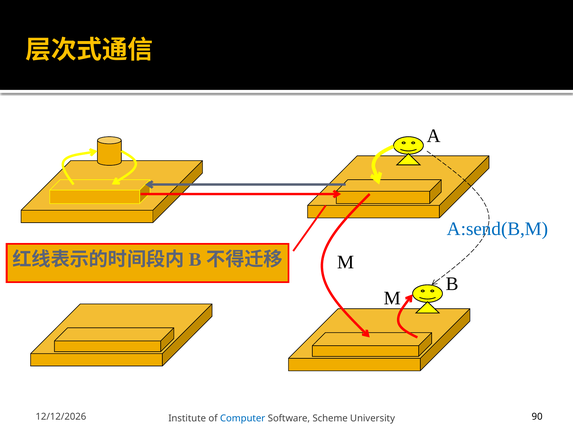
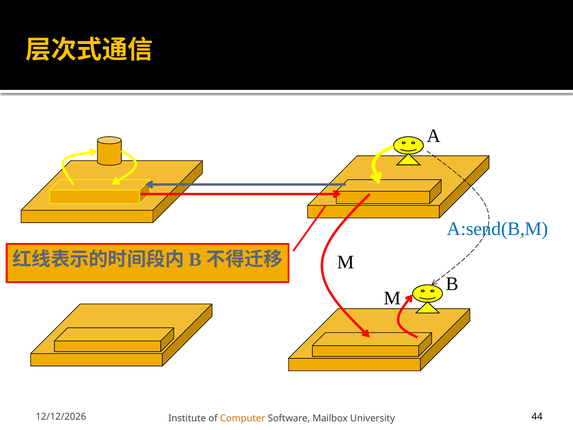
Computer colour: blue -> orange (243, 418)
Scheme: Scheme -> Mailbox (330, 418)
90: 90 -> 44 (537, 416)
